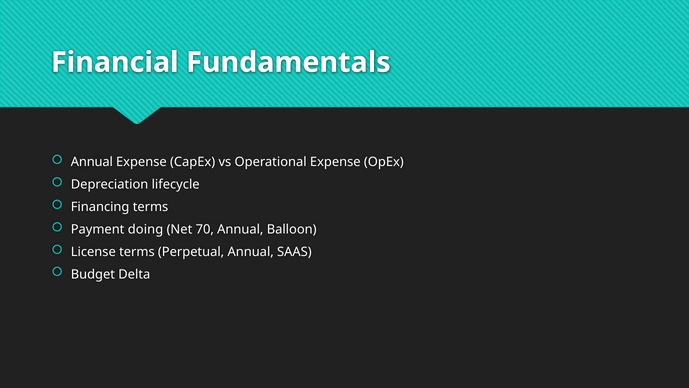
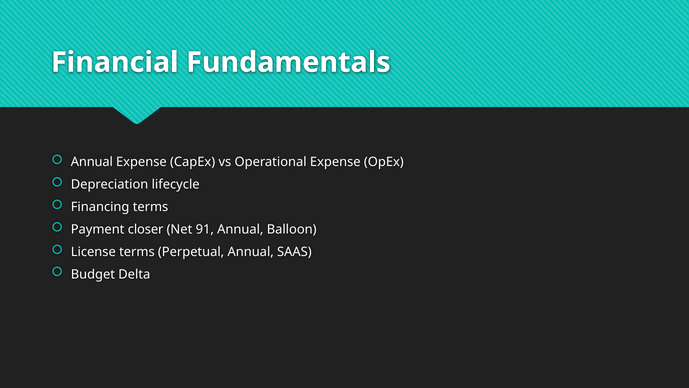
doing: doing -> closer (146, 229)
70: 70 -> 91 (205, 229)
